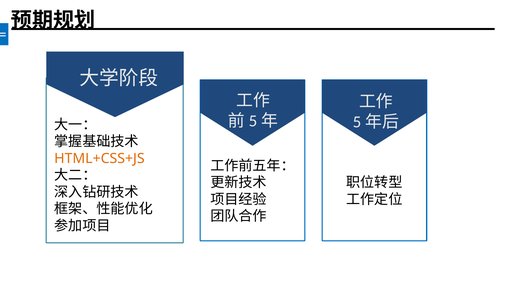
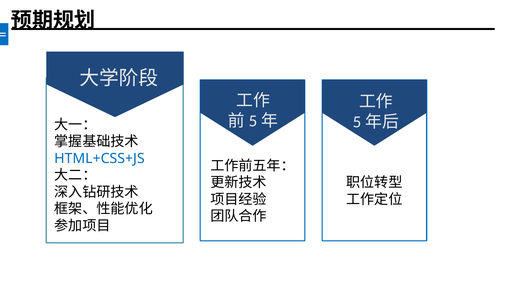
HTML+CSS+JS colour: orange -> blue (99, 159)
